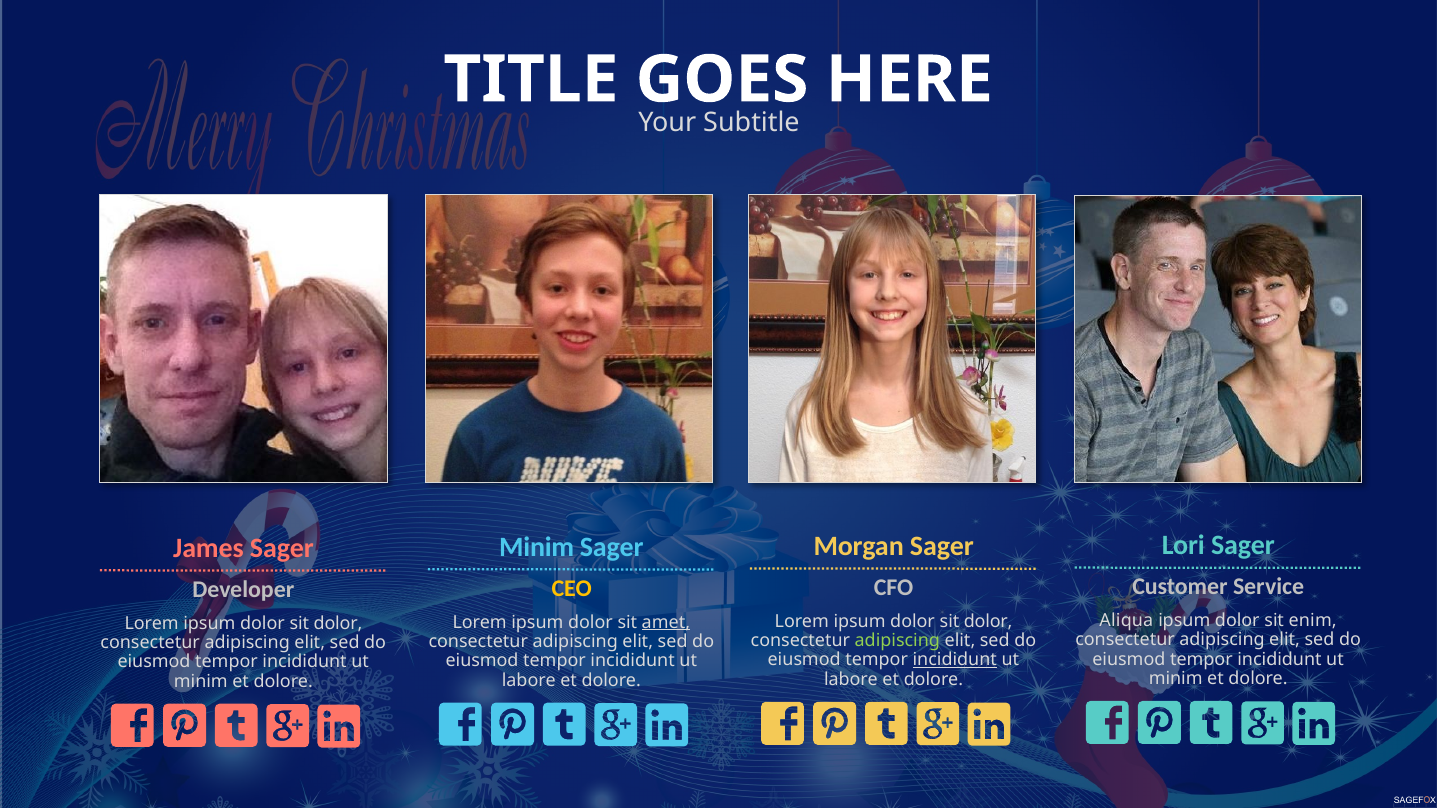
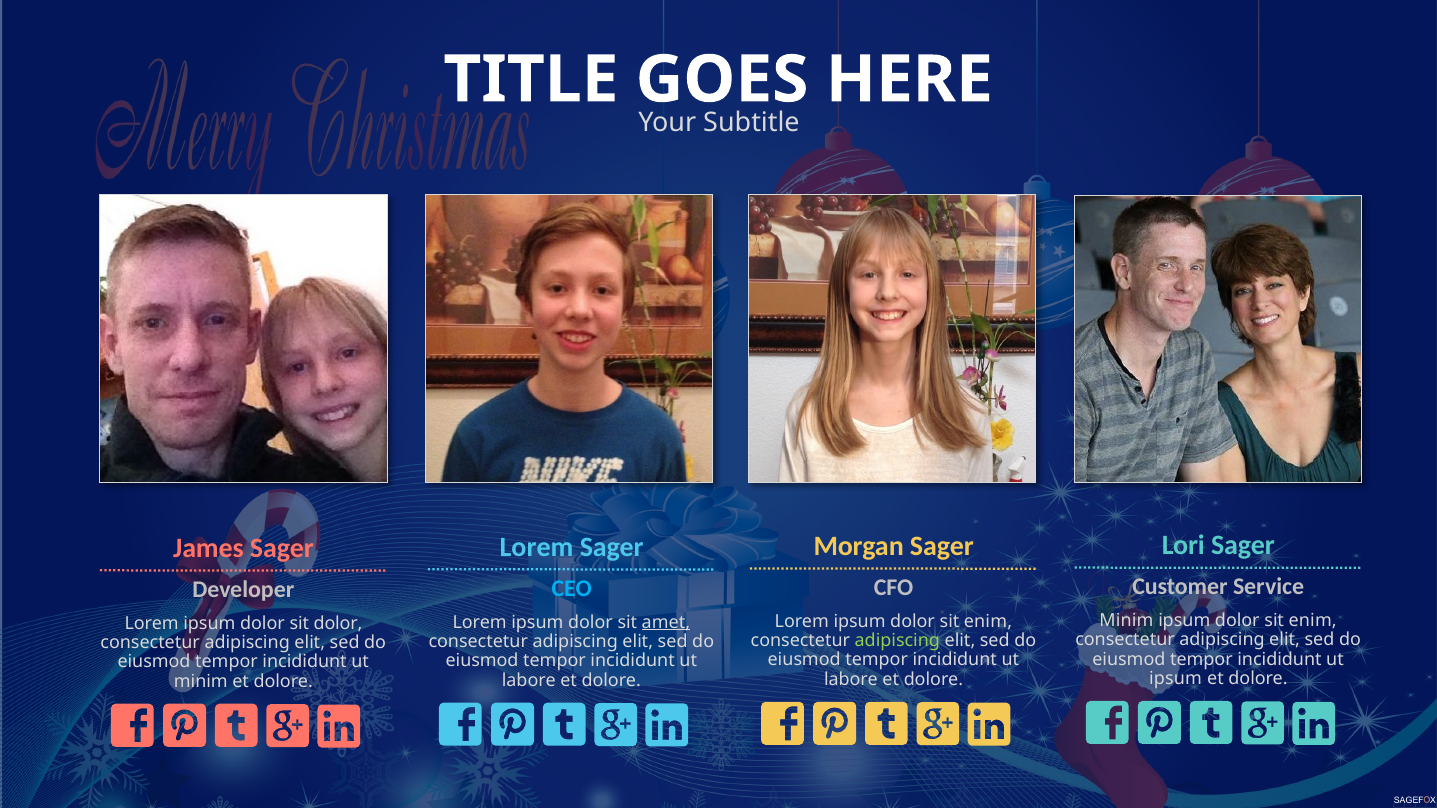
Minim: Minim -> Lorem (536, 547)
CEO colour: yellow -> light blue (572, 589)
Aliqua: Aliqua -> Minim (1126, 621)
dolor: dolor -> enim (988, 622)
incididunt underline: present -> none (955, 660)
minim: minim -> ipsum (1176, 679)
